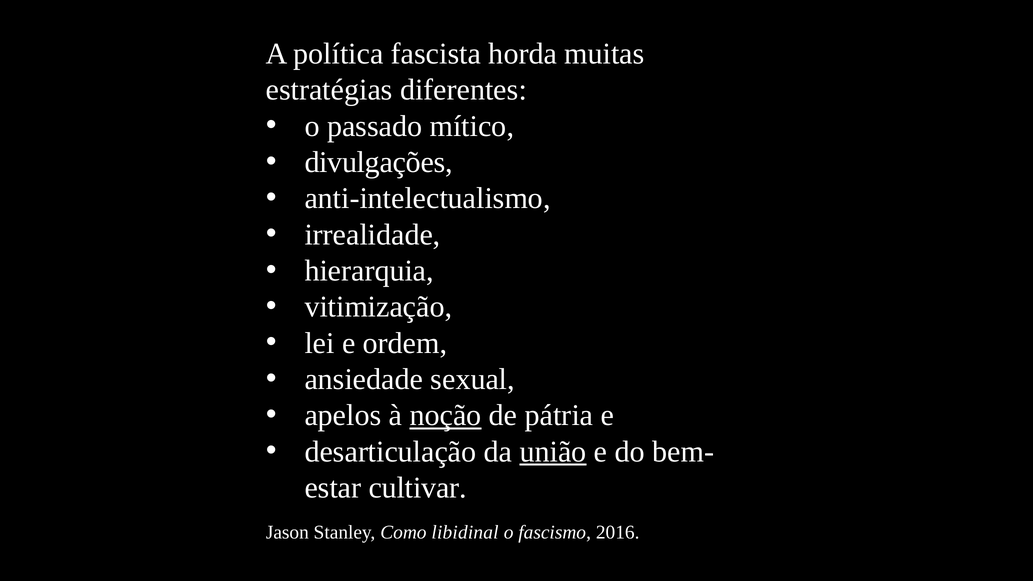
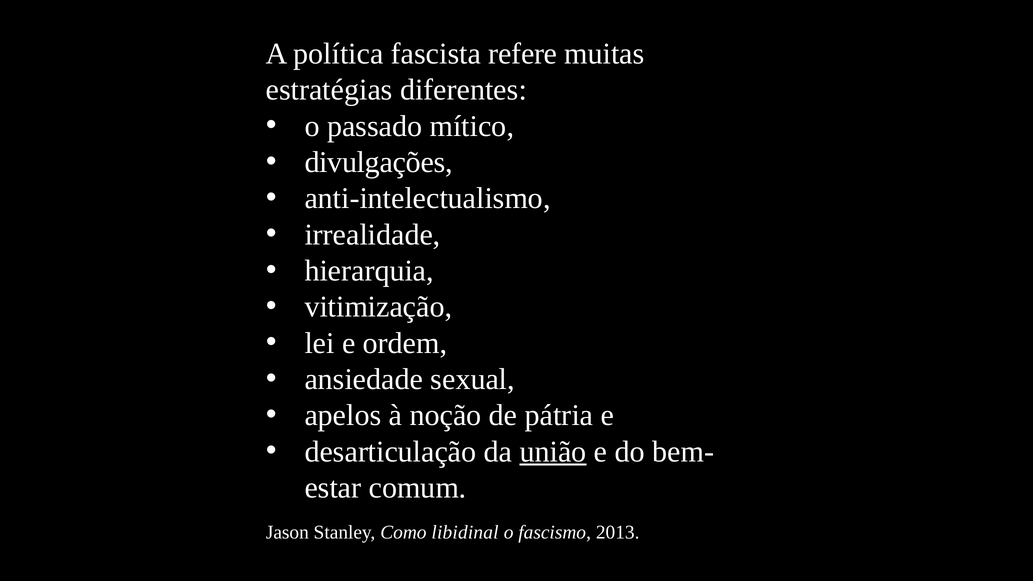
horda: horda -> refere (523, 54)
noção underline: present -> none (446, 415)
cultivar: cultivar -> comum (418, 488)
2016: 2016 -> 2013 (618, 532)
